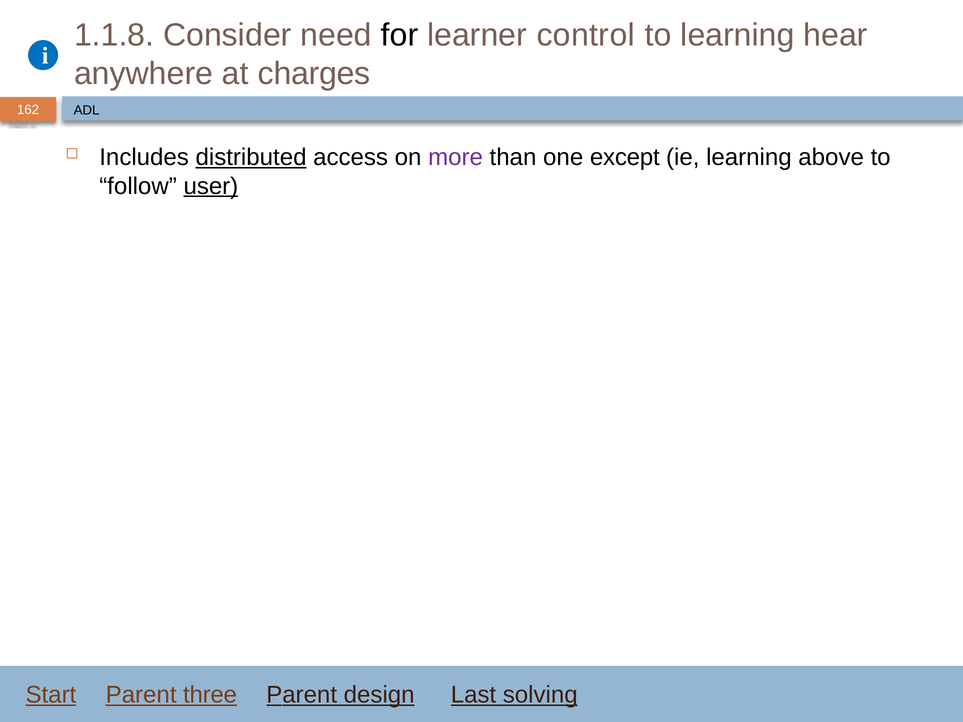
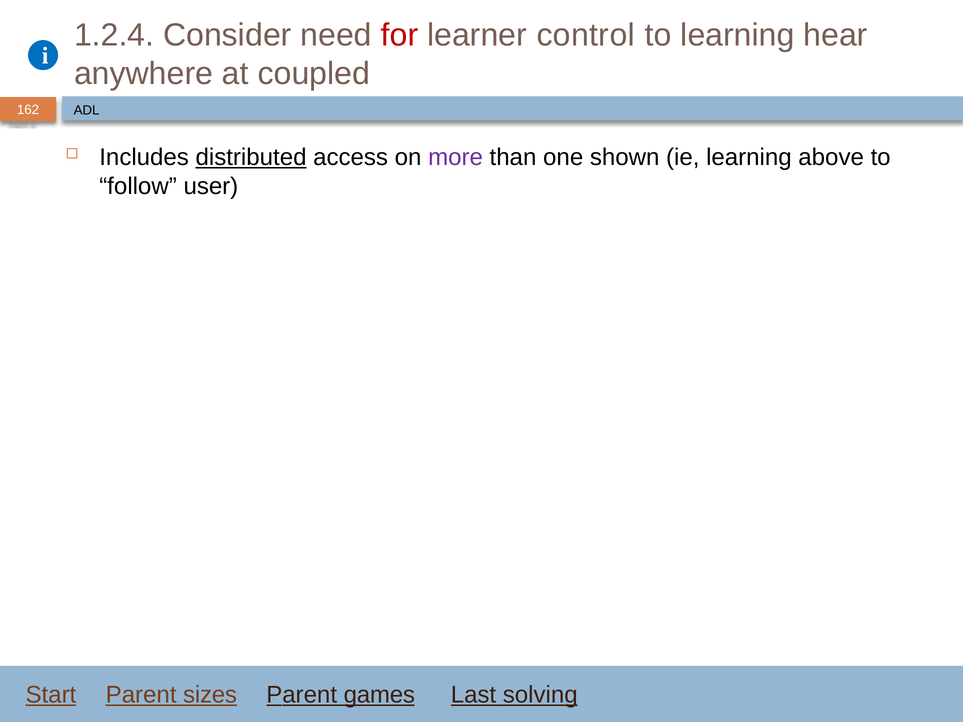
1.1.8: 1.1.8 -> 1.2.4 (114, 35)
for colour: black -> red (399, 35)
charges: charges -> coupled (314, 74)
except: except -> shown (625, 157)
user underline: present -> none (211, 186)
three: three -> sizes (210, 695)
design: design -> games (379, 695)
